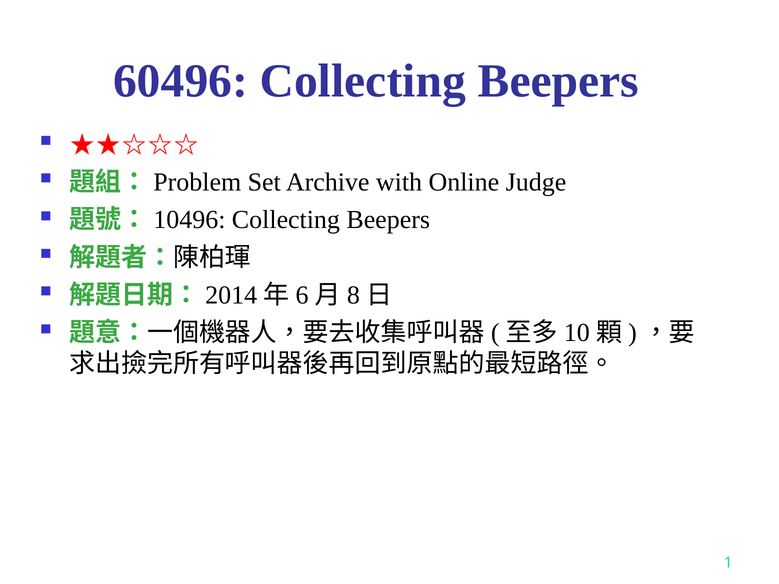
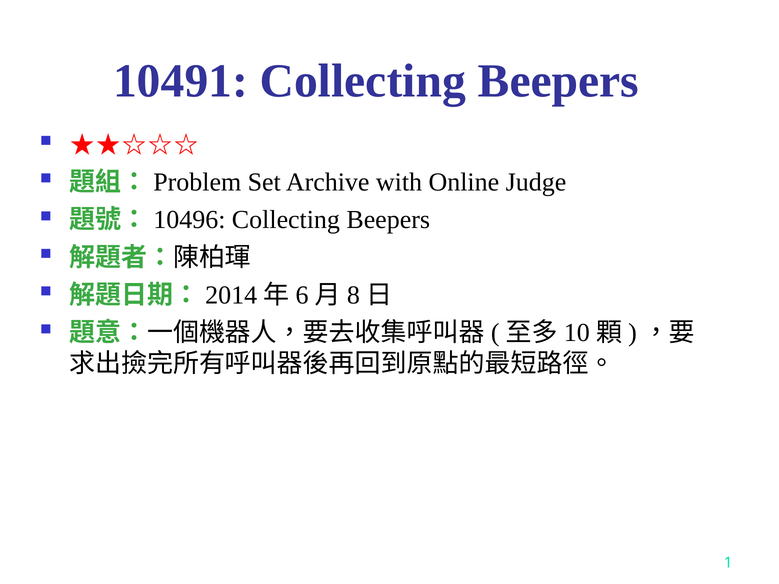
60496: 60496 -> 10491 (181, 81)
